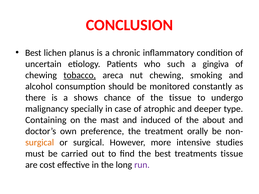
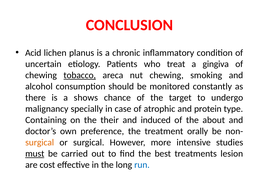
Best: Best -> Acid (33, 53)
such: such -> treat (176, 64)
the tissue: tissue -> target (180, 98)
deeper: deeper -> protein (208, 109)
mast: mast -> their (110, 120)
must underline: none -> present (35, 154)
treatments tissue: tissue -> lesion (232, 154)
run colour: purple -> blue (142, 165)
